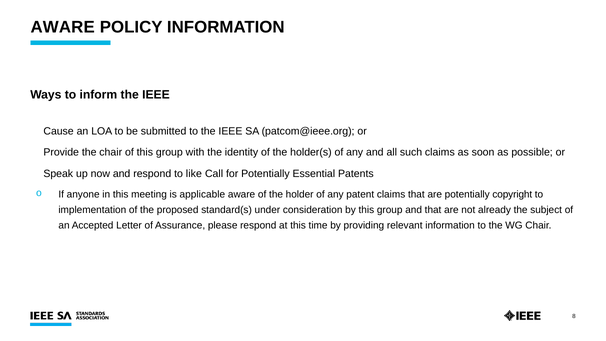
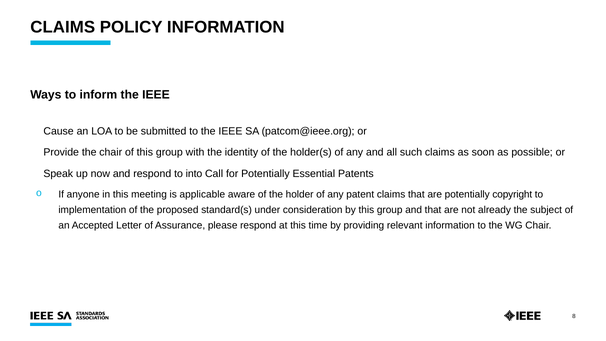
AWARE: AWARE -> CLAIMS (63, 27)
like: like -> into (194, 174)
